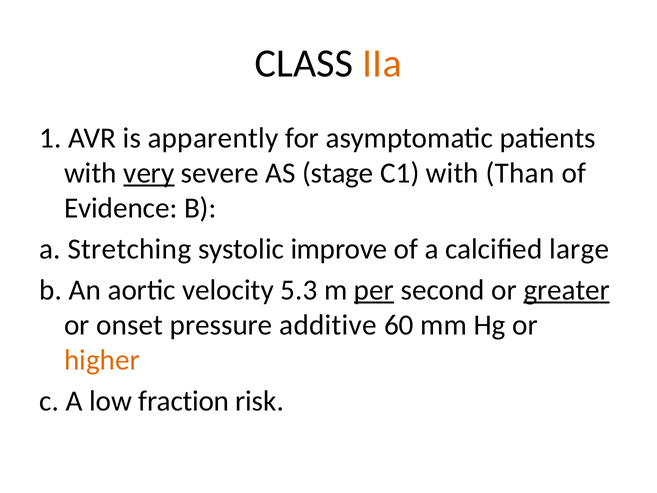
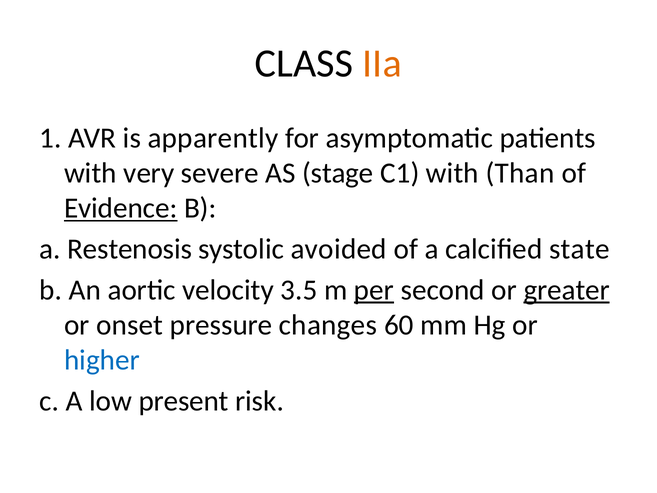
very underline: present -> none (149, 173)
Evidence underline: none -> present (121, 208)
Stretching: Stretching -> Restenosis (130, 249)
improve: improve -> avoided (339, 249)
large: large -> state (579, 249)
5.3: 5.3 -> 3.5 (299, 290)
additive: additive -> changes (328, 325)
higher colour: orange -> blue (102, 360)
fraction: fraction -> present (184, 401)
